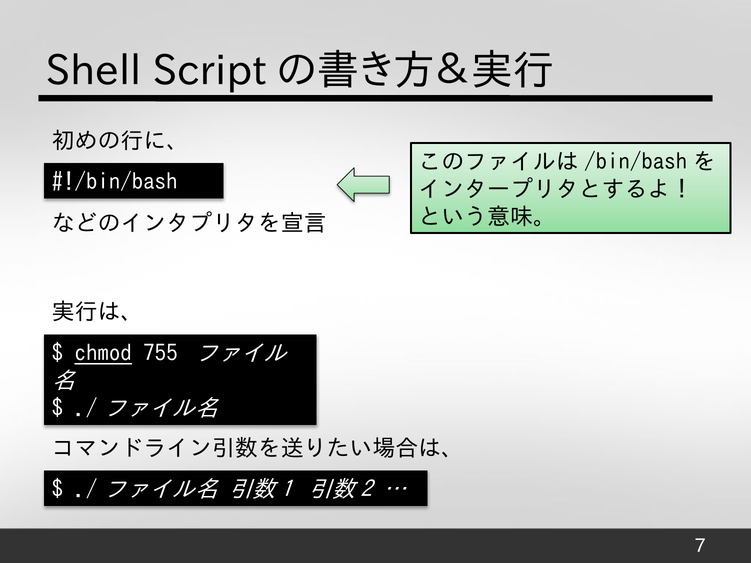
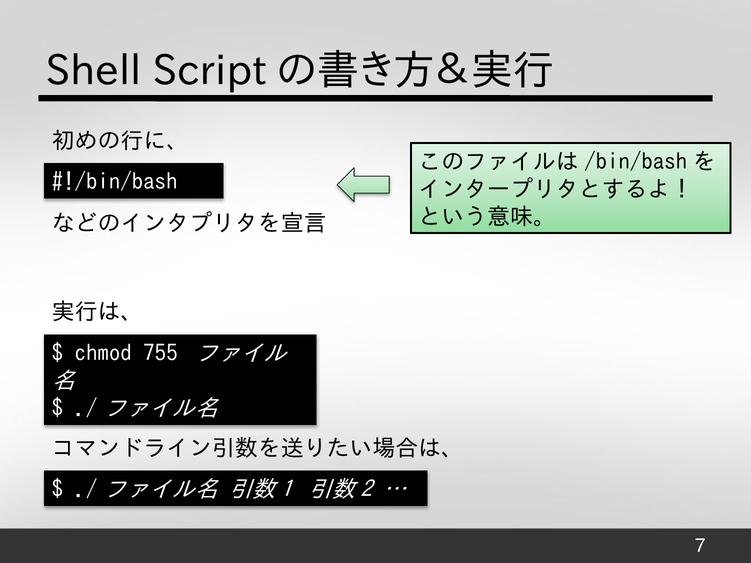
chmod underline: present -> none (103, 354)
